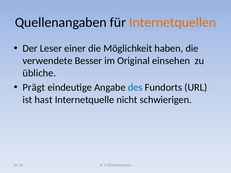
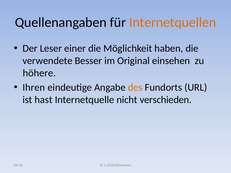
übliche: übliche -> höhere (39, 73)
Prägt: Prägt -> Ihren (34, 87)
des colour: blue -> orange (135, 87)
schwierigen: schwierigen -> verschieden (166, 100)
